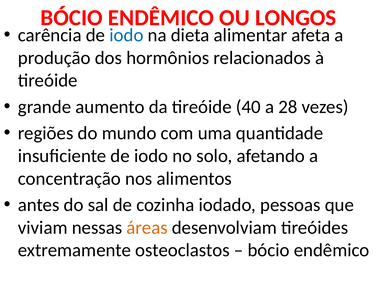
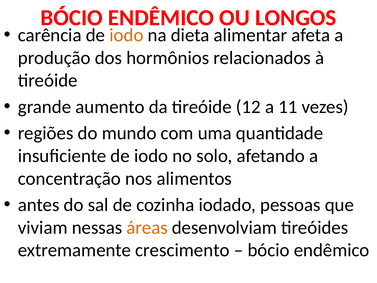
iodo colour: blue -> orange (126, 35)
40: 40 -> 12 (248, 107)
28: 28 -> 11 (288, 107)
osteoclastos: osteoclastos -> crescimento (182, 250)
